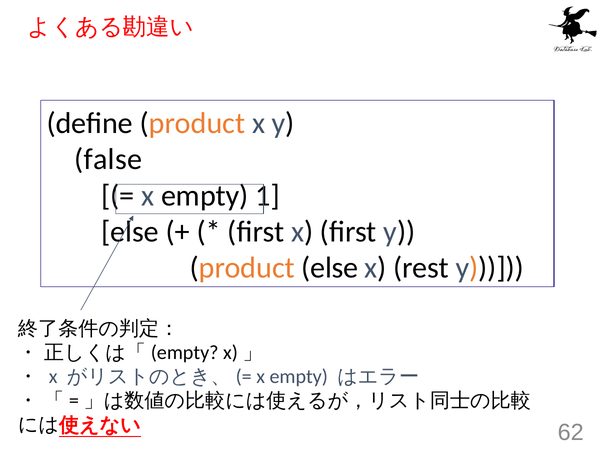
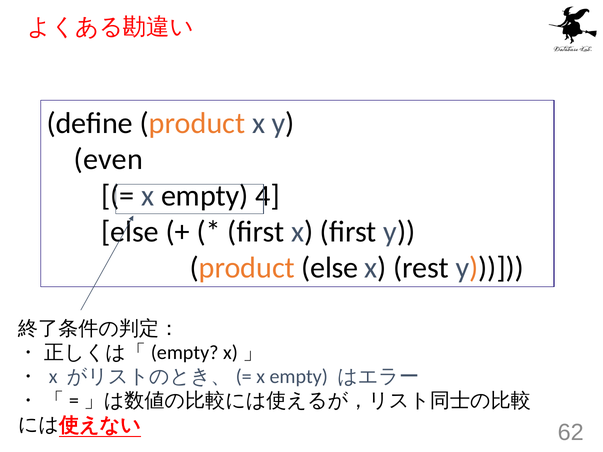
false: false -> even (108, 160)
1: 1 -> 4 (268, 196)
